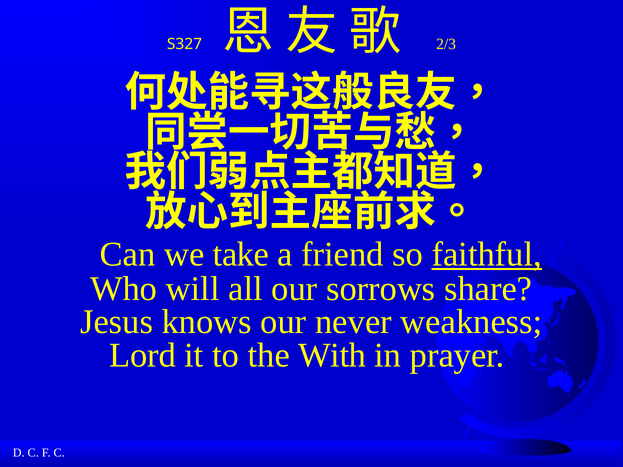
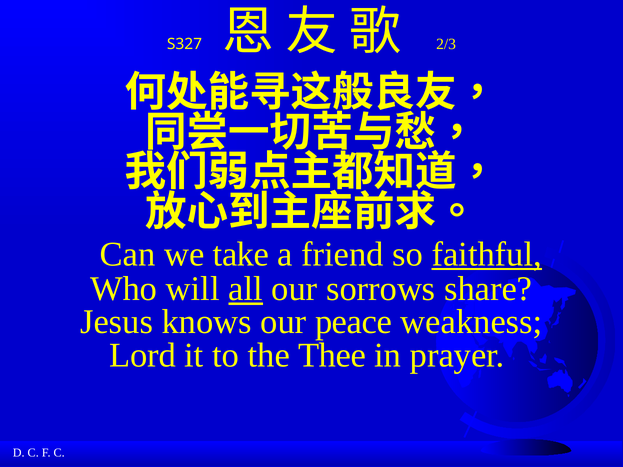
all underline: none -> present (246, 289)
never: never -> peace (354, 322)
With: With -> Thee (332, 355)
